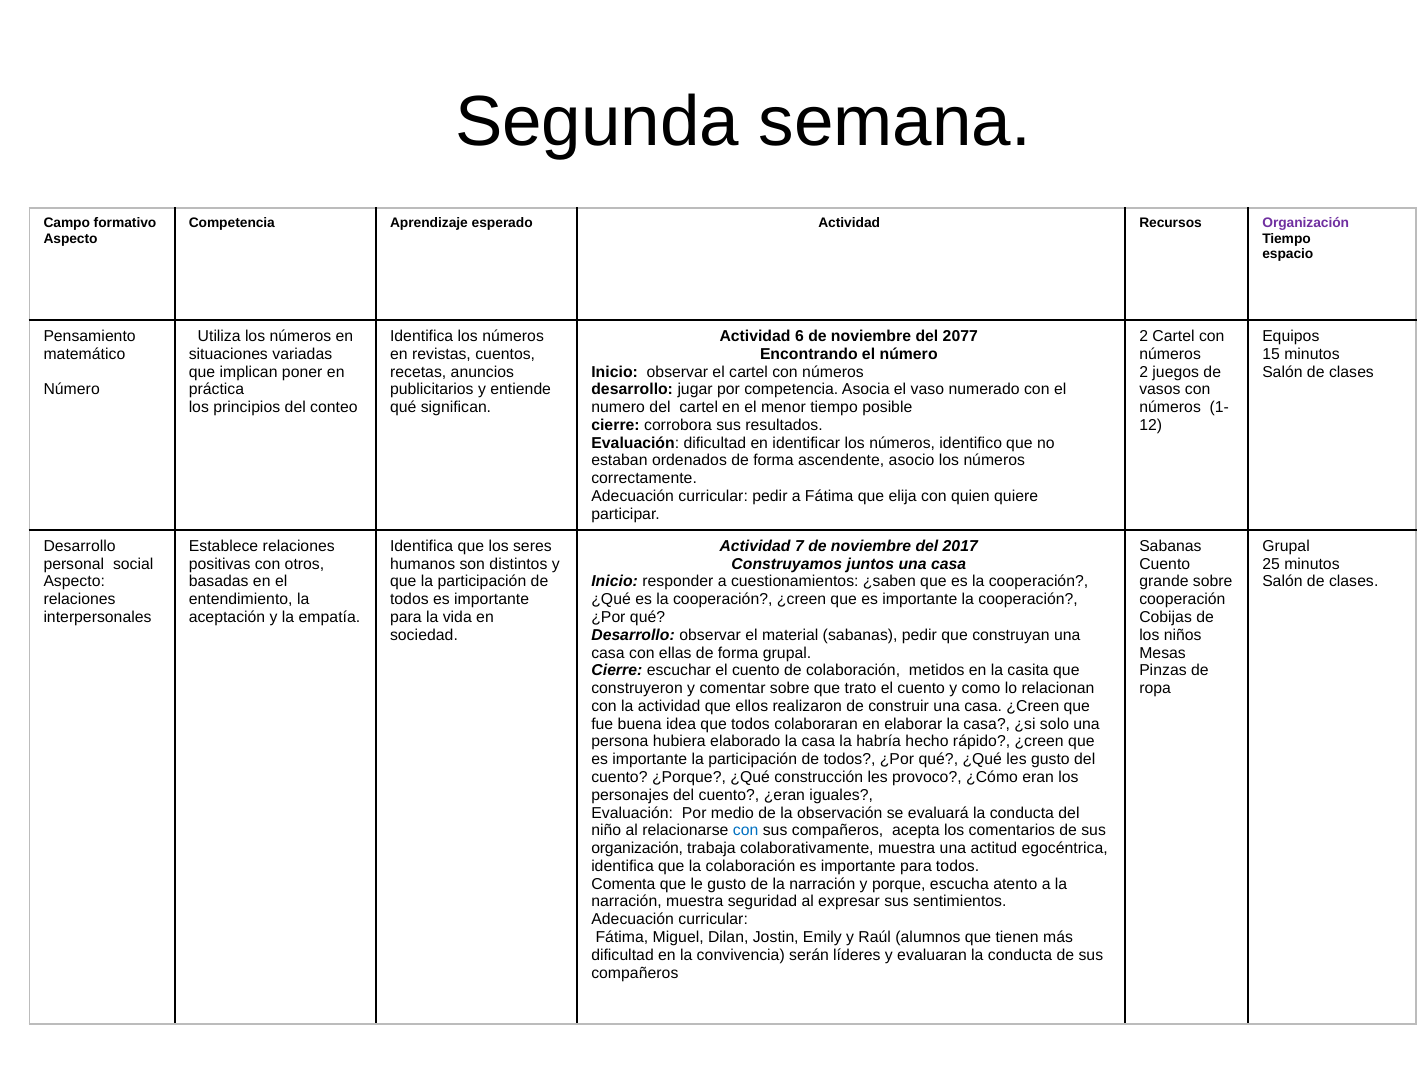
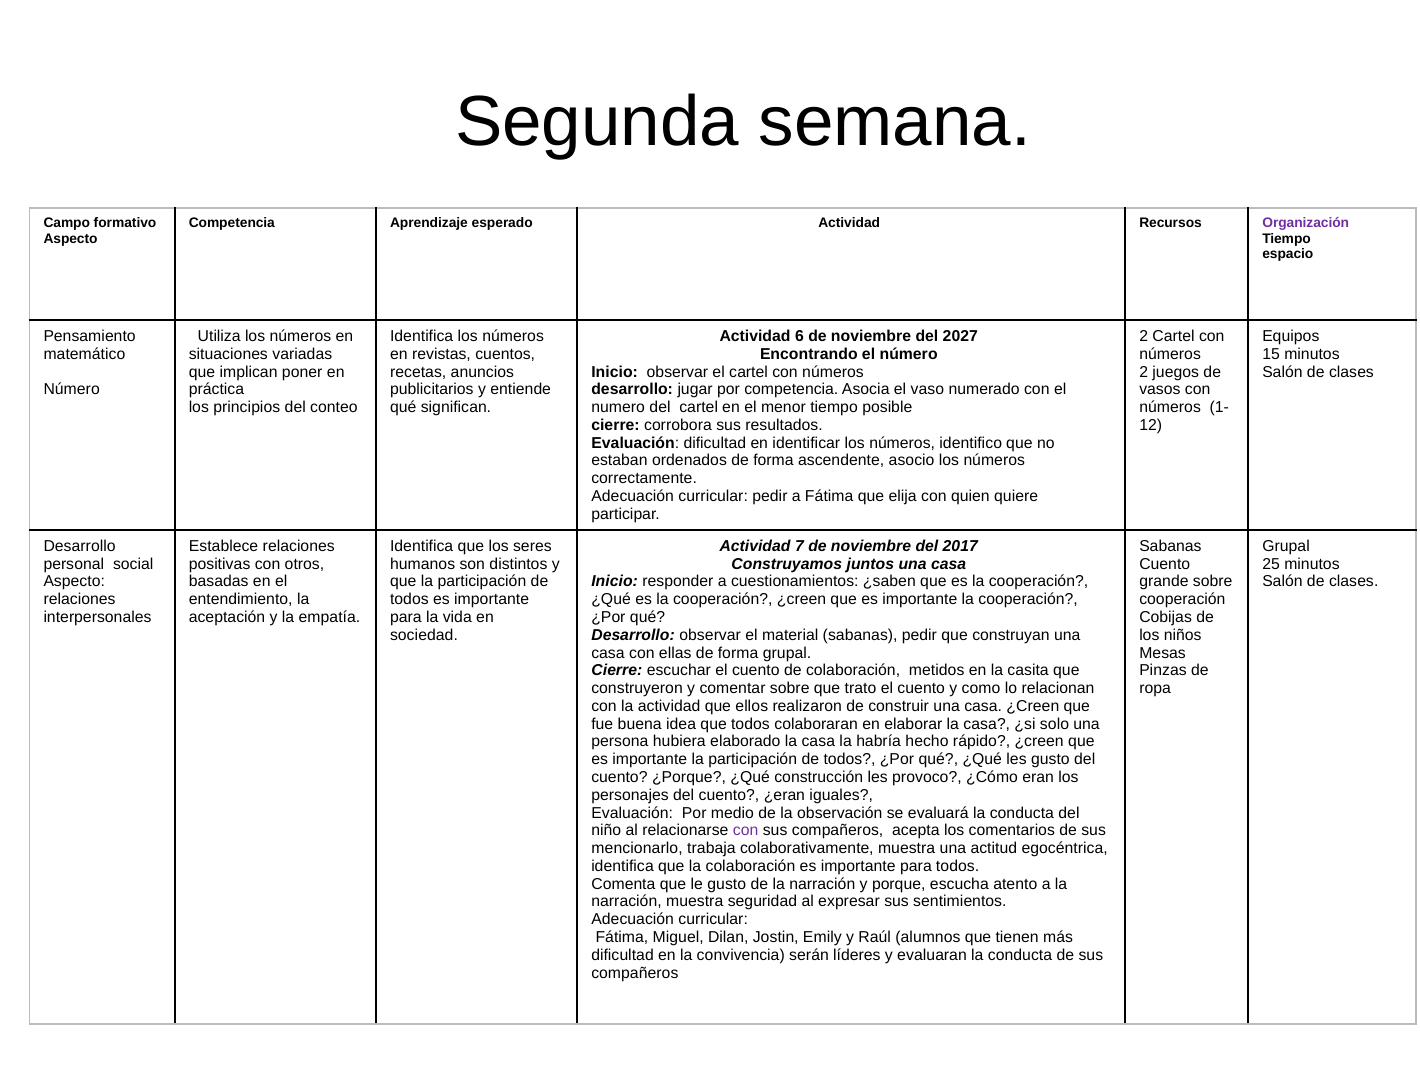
2077: 2077 -> 2027 (960, 336)
con colour: blue -> purple (746, 831)
organización: organización -> mencionarlo (637, 848)
